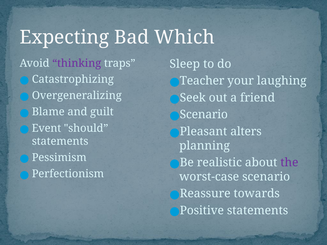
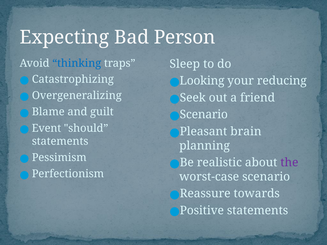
Which: Which -> Person (185, 37)
thinking colour: purple -> blue (77, 63)
Teacher: Teacher -> Looking (202, 81)
laughing: laughing -> reducing (282, 81)
alters: alters -> brain (246, 132)
